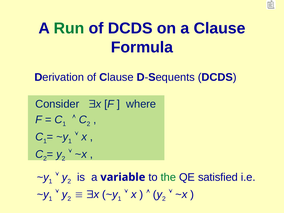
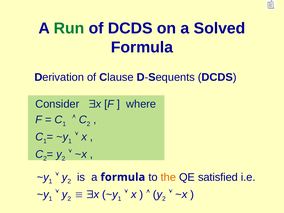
a Clause: Clause -> Solved (220, 28)
a variable: variable -> formula (123, 177)
the colour: green -> orange (168, 177)
